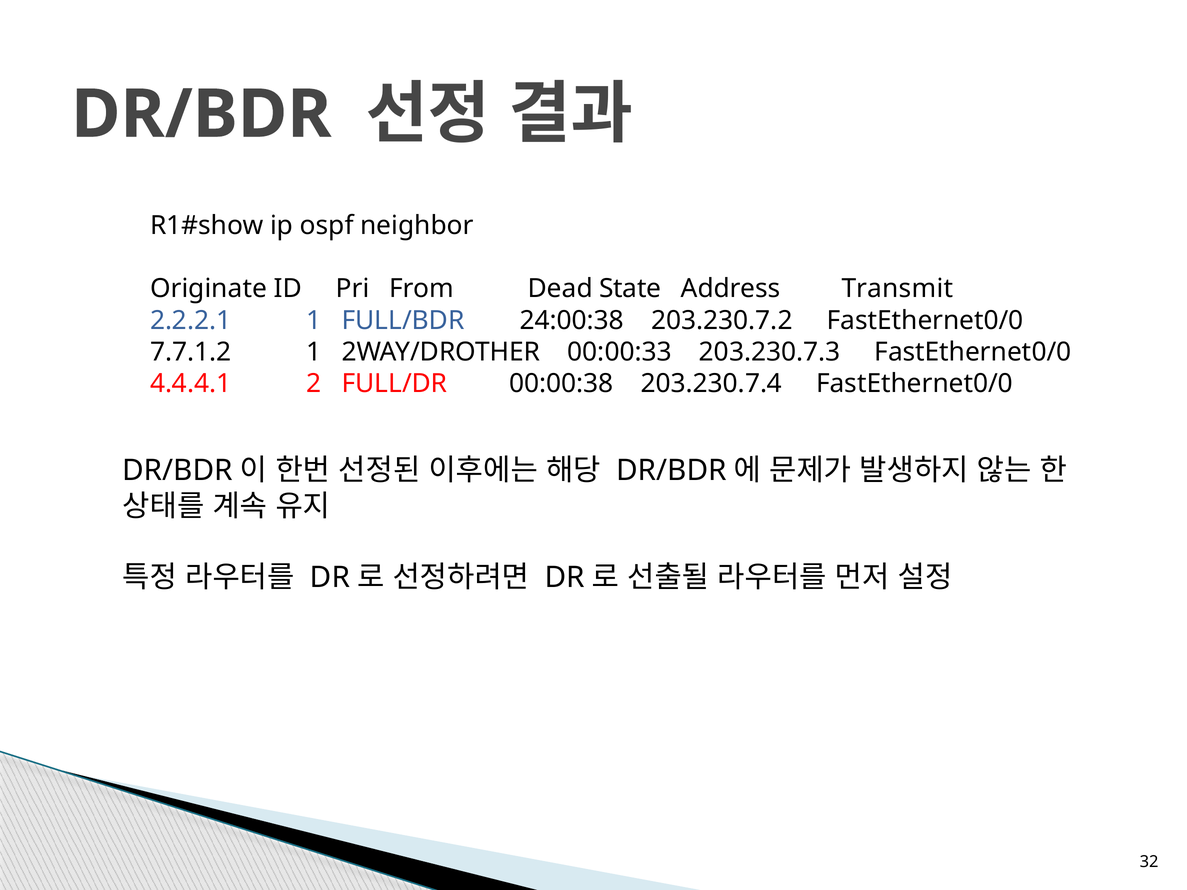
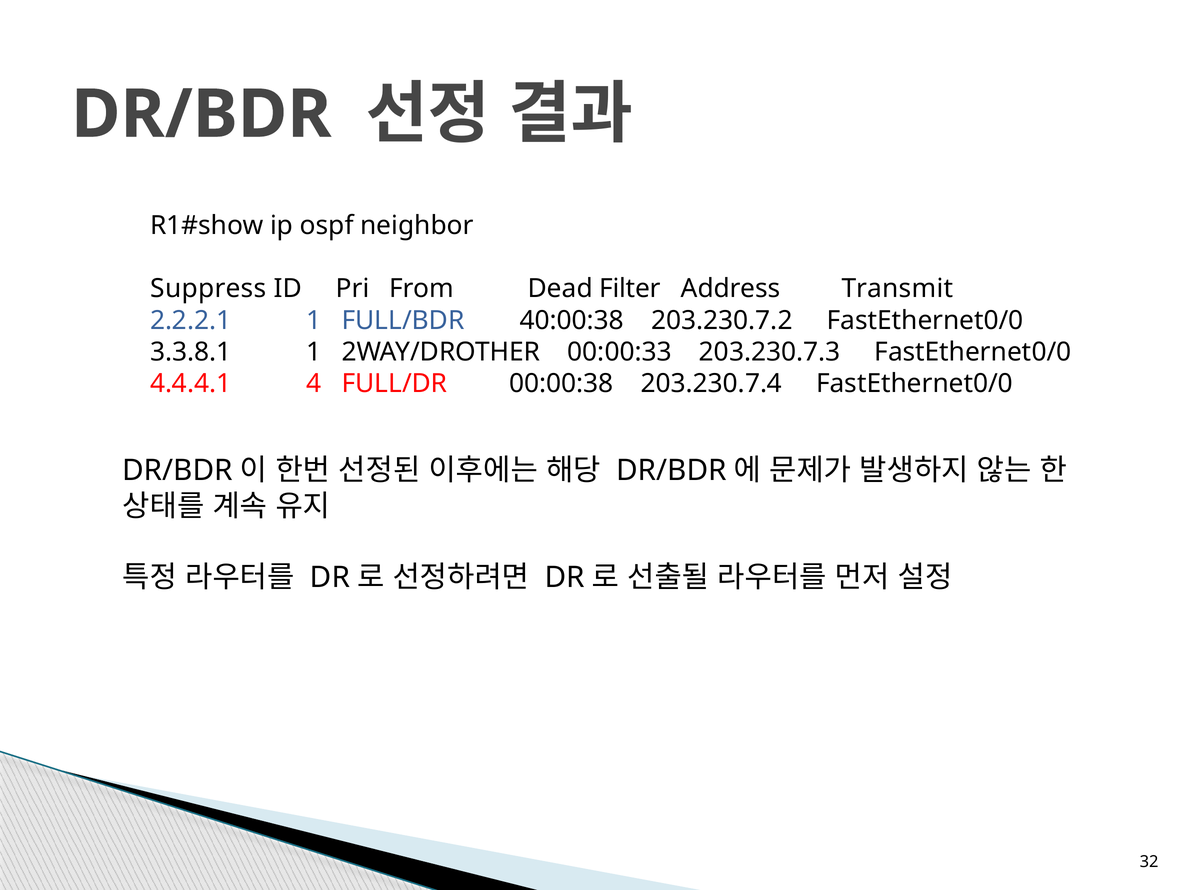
Originate: Originate -> Suppress (208, 289)
State: State -> Filter (630, 289)
24:00:38: 24:00:38 -> 40:00:38 (572, 320)
7.7.1.2: 7.7.1.2 -> 3.3.8.1 (191, 352)
2: 2 -> 4 (314, 384)
